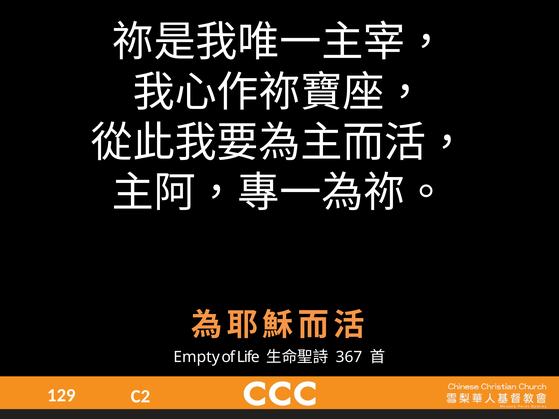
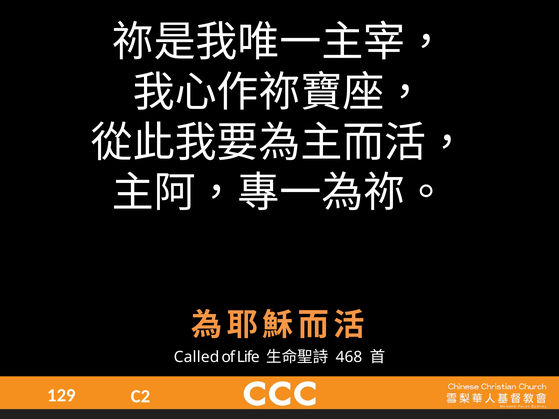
Empty: Empty -> Called (197, 357)
367: 367 -> 468 (349, 357)
